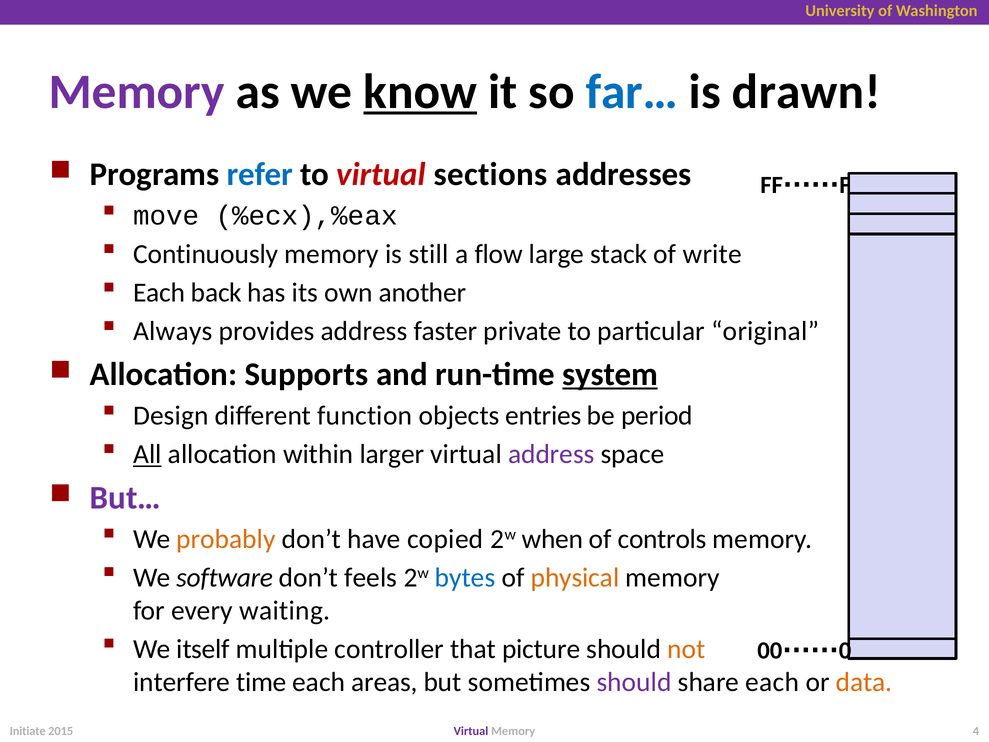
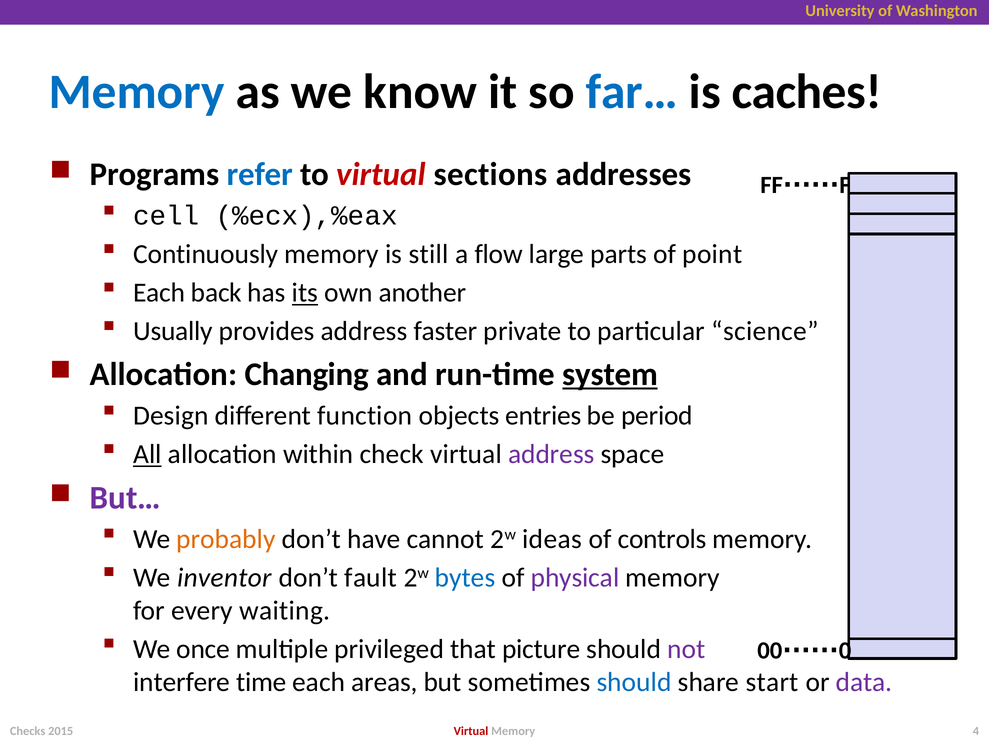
Memory colour: purple -> blue (136, 92)
know underline: present -> none (420, 92)
drawn: drawn -> caches (807, 92)
move: move -> cell (166, 216)
stack: stack -> parts (619, 254)
write: write -> point (712, 254)
its underline: none -> present (305, 293)
Always: Always -> Usually (173, 331)
original: original -> science (765, 331)
Supports: Supports -> Changing (307, 374)
larger: larger -> check (392, 454)
copied: copied -> cannot (445, 539)
when: when -> ideas (552, 539)
software: software -> inventor (224, 577)
feels: feels -> fault (371, 577)
physical colour: orange -> purple (575, 577)
itself: itself -> once (203, 649)
controller: controller -> privileged (389, 649)
not colour: orange -> purple (687, 649)
should colour: purple -> blue (634, 682)
share each: each -> start (772, 682)
data colour: orange -> purple (864, 682)
Virtual colour: purple -> red (471, 731)
Initiate: Initiate -> Checks (28, 731)
